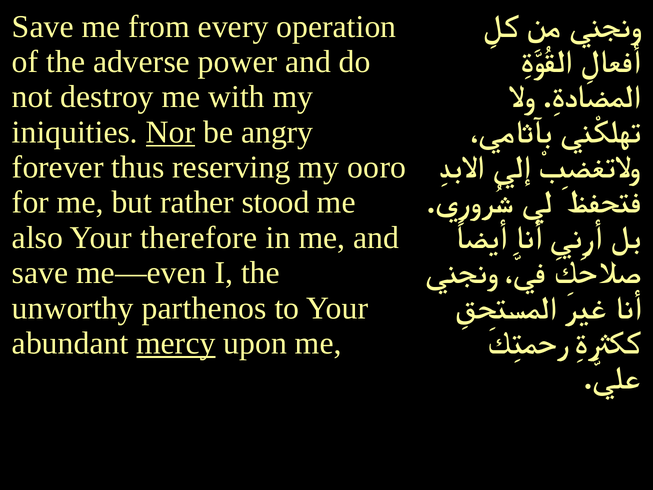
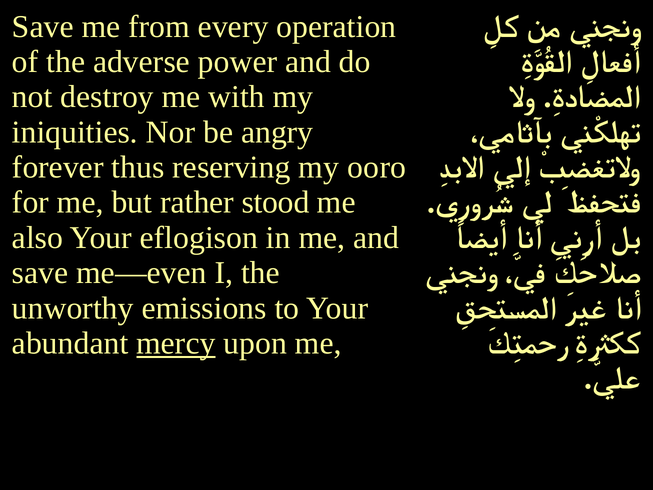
Nor underline: present -> none (171, 132)
therefore: therefore -> eflogison (199, 238)
parthenos: parthenos -> emissions (204, 308)
